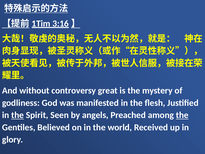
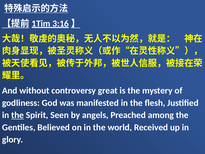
the underline: present -> none (182, 115)
